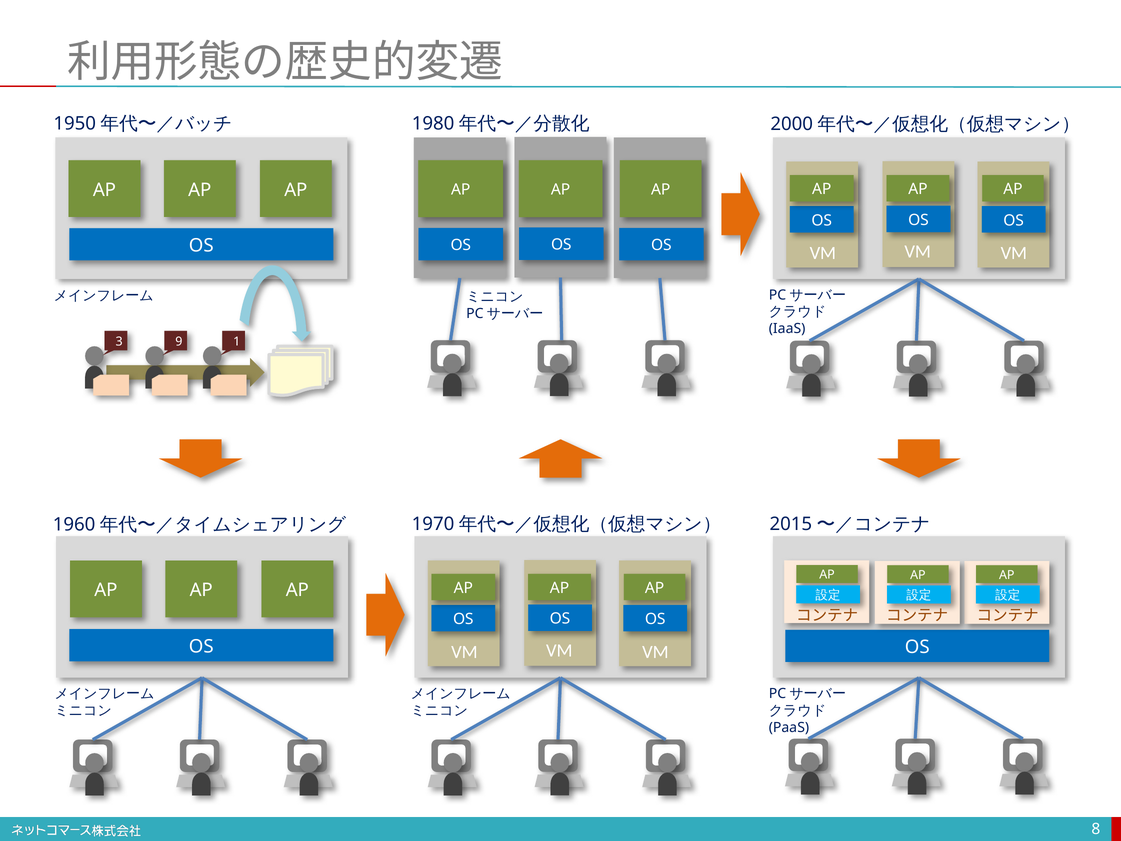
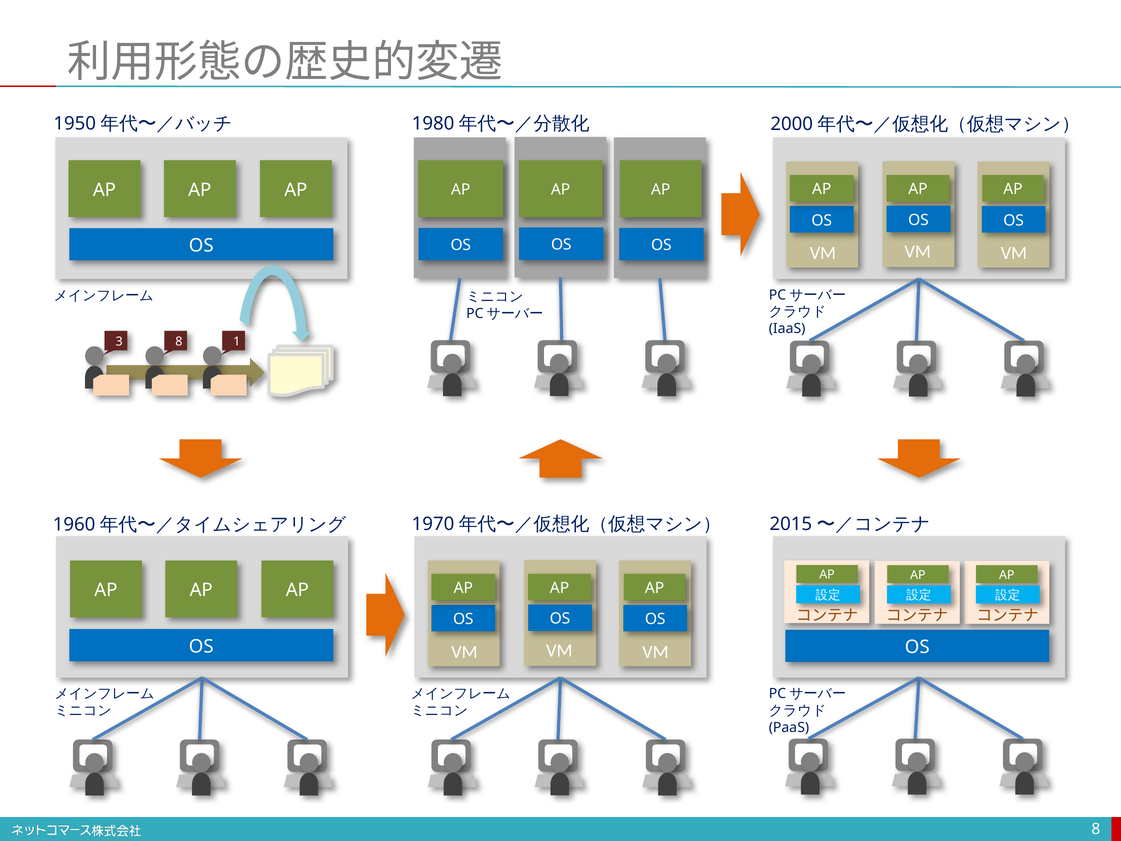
3 9: 9 -> 8 (179, 341)
